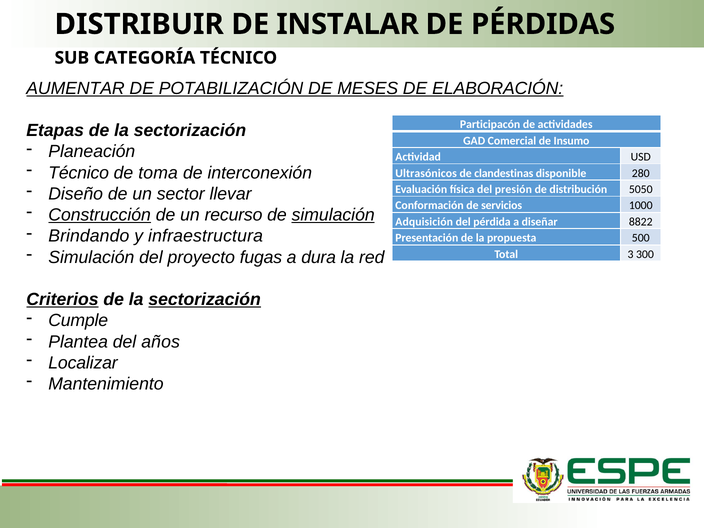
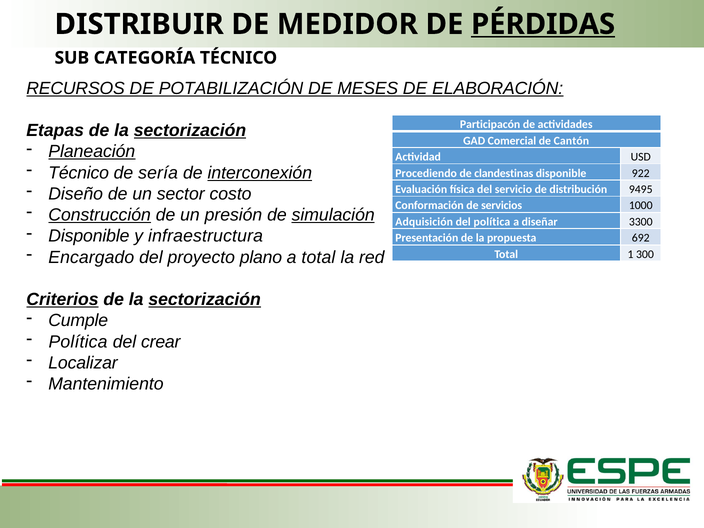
INSTALAR: INSTALAR -> MEDIDOR (347, 24)
PÉRDIDAS underline: none -> present (543, 24)
AUMENTAR: AUMENTAR -> RECURSOS (76, 88)
sectorización underline: none -> present (190, 131)
Insumo: Insumo -> Cantón (571, 141)
Planeación underline: none -> present (92, 152)
toma: toma -> sería (158, 173)
interconexión underline: none -> present (260, 173)
Ultrasónicos: Ultrasónicos -> Procediendo (426, 173)
280: 280 -> 922 (641, 173)
llevar: llevar -> costo (231, 194)
presión: presión -> servicio (513, 189)
5050: 5050 -> 9495 (641, 189)
recurso: recurso -> presión (233, 215)
del pérdida: pérdida -> política (492, 222)
8822: 8822 -> 3300 (641, 222)
Brindando: Brindando -> Disponible (89, 236)
500: 500 -> 692 (641, 238)
Simulación: Simulación -> Encargado (91, 257)
fugas: fugas -> plano (261, 257)
a dura: dura -> total (318, 257)
3: 3 -> 1 (630, 254)
Plantea: Plantea -> Política (78, 342)
años: años -> crear (161, 342)
